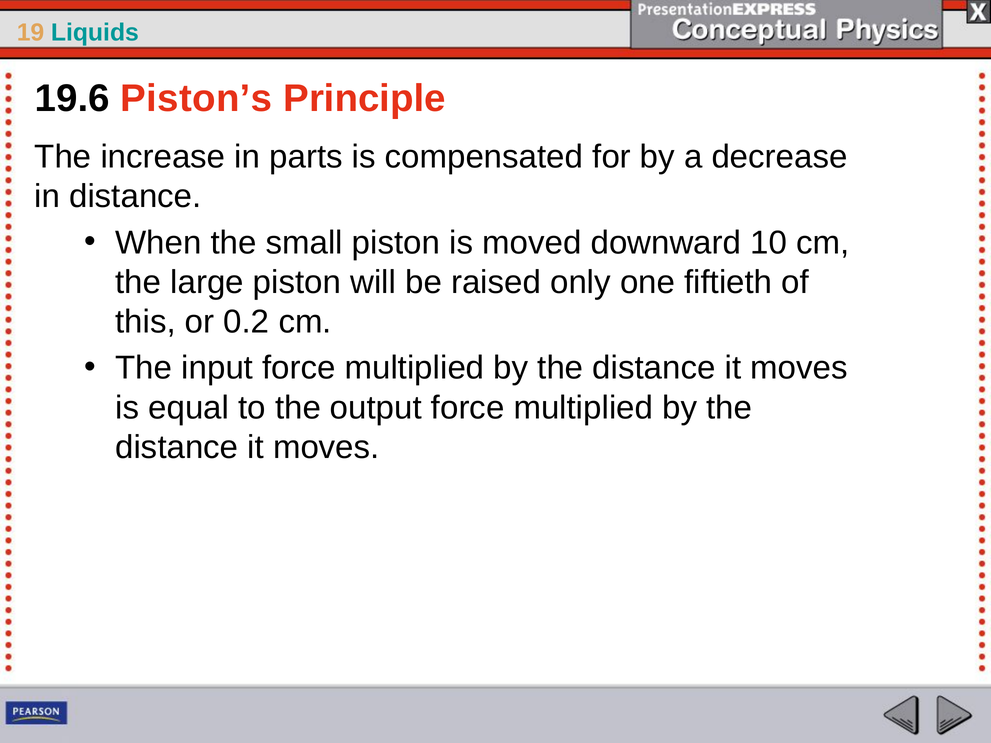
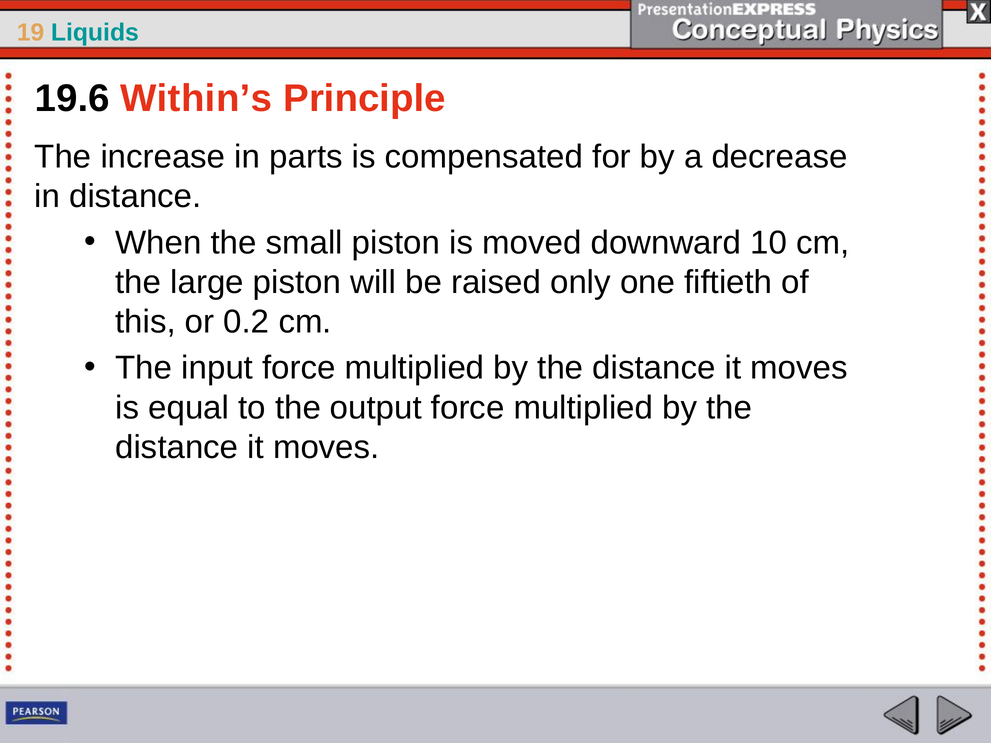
Piston’s: Piston’s -> Within’s (196, 98)
